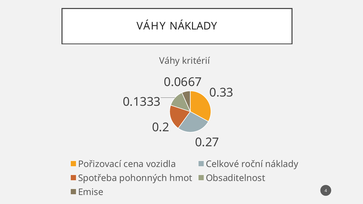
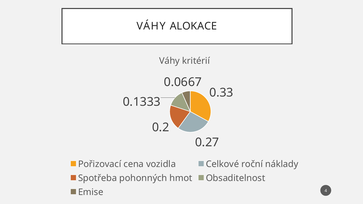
VÁHY NÁKLADY: NÁKLADY -> ALOKACE (193, 26)
